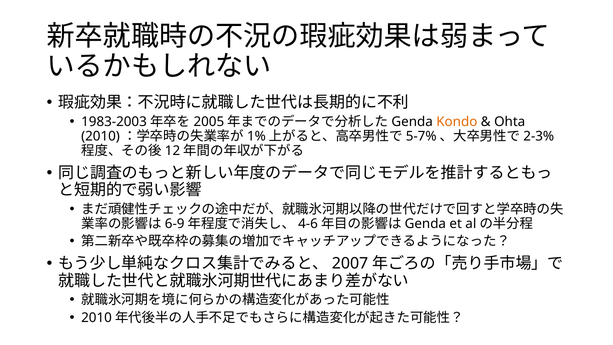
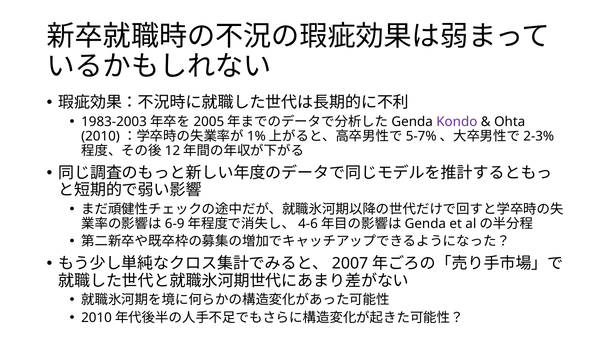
Kondo colour: orange -> purple (457, 122)
